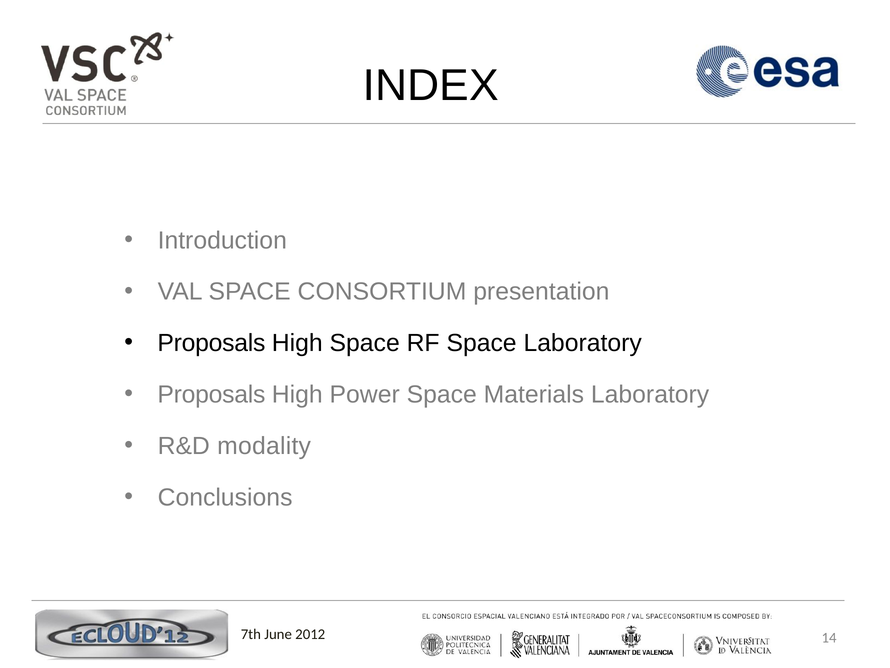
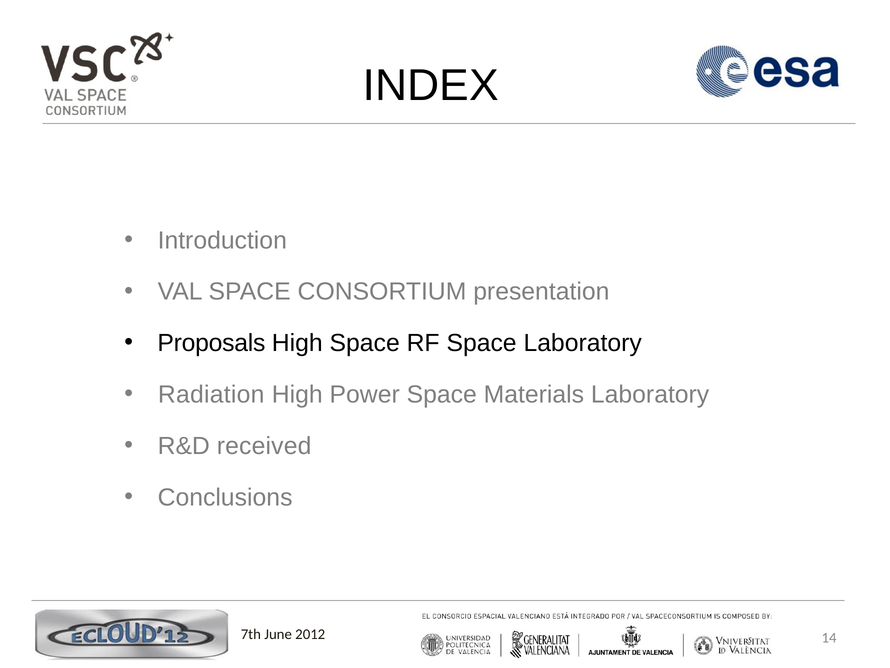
Proposals: Proposals -> Radiation (211, 394)
modality: modality -> received (264, 446)
